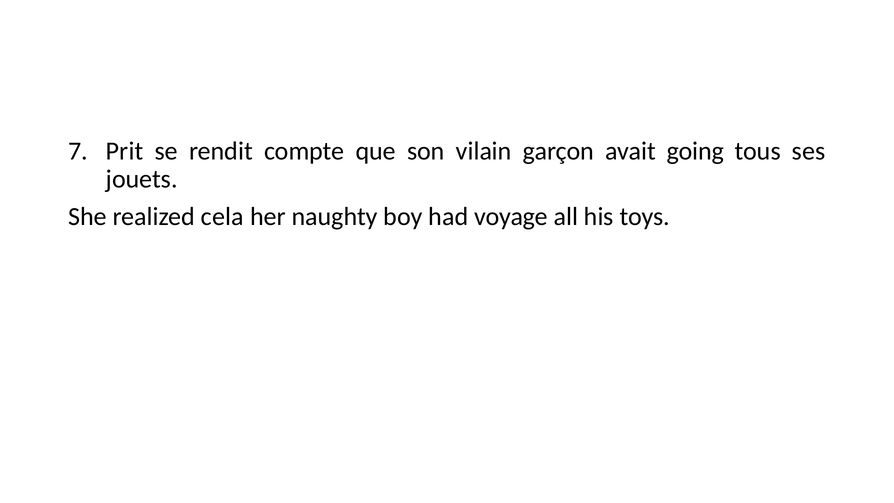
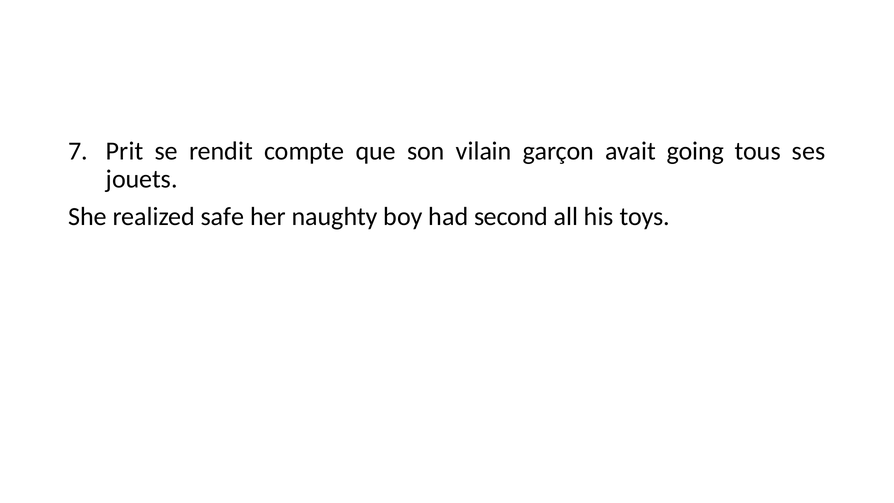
cela: cela -> safe (223, 217)
voyage: voyage -> second (511, 217)
